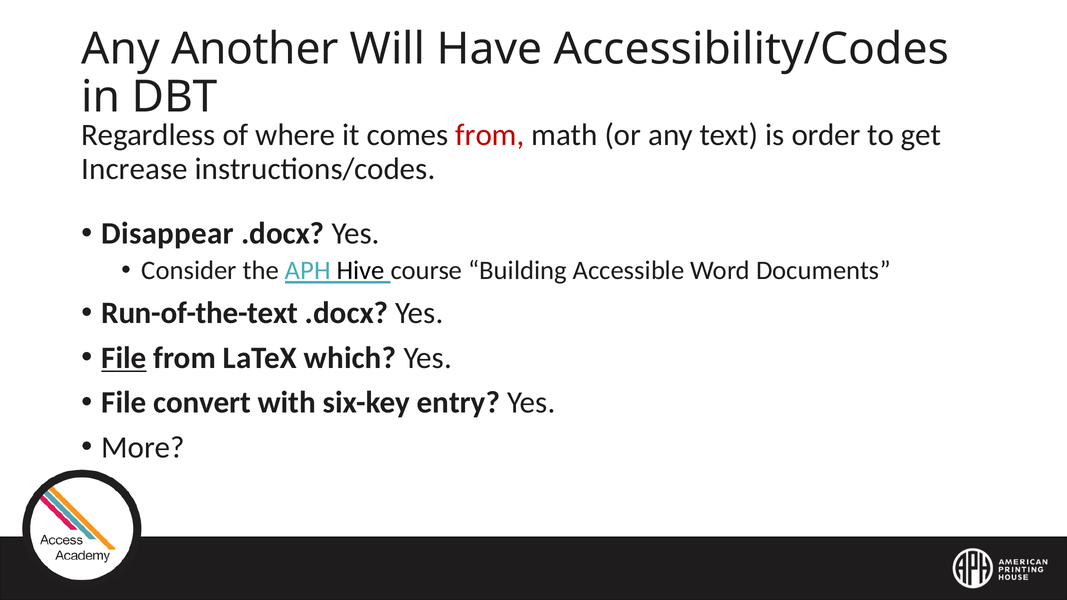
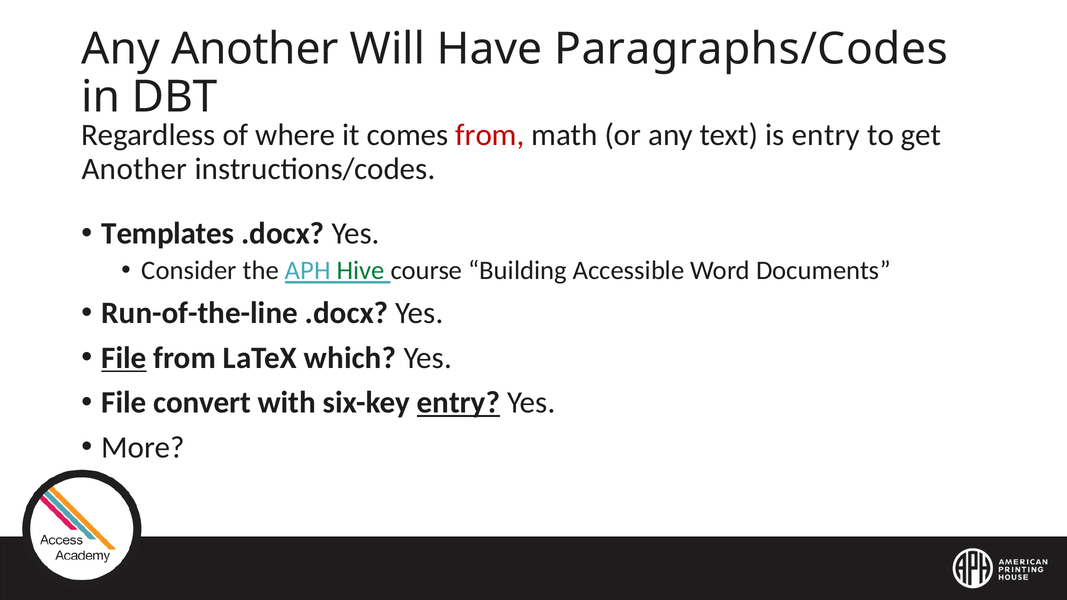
Accessibility/Codes: Accessibility/Codes -> Paragraphs/Codes (751, 49)
is order: order -> entry (826, 135)
Increase: Increase -> Another (134, 169)
Disappear: Disappear -> Templates (168, 234)
Hive colour: black -> green (361, 271)
Run-of-the-text: Run-of-the-text -> Run-of-the-line (200, 313)
entry underline: none -> present (458, 403)
